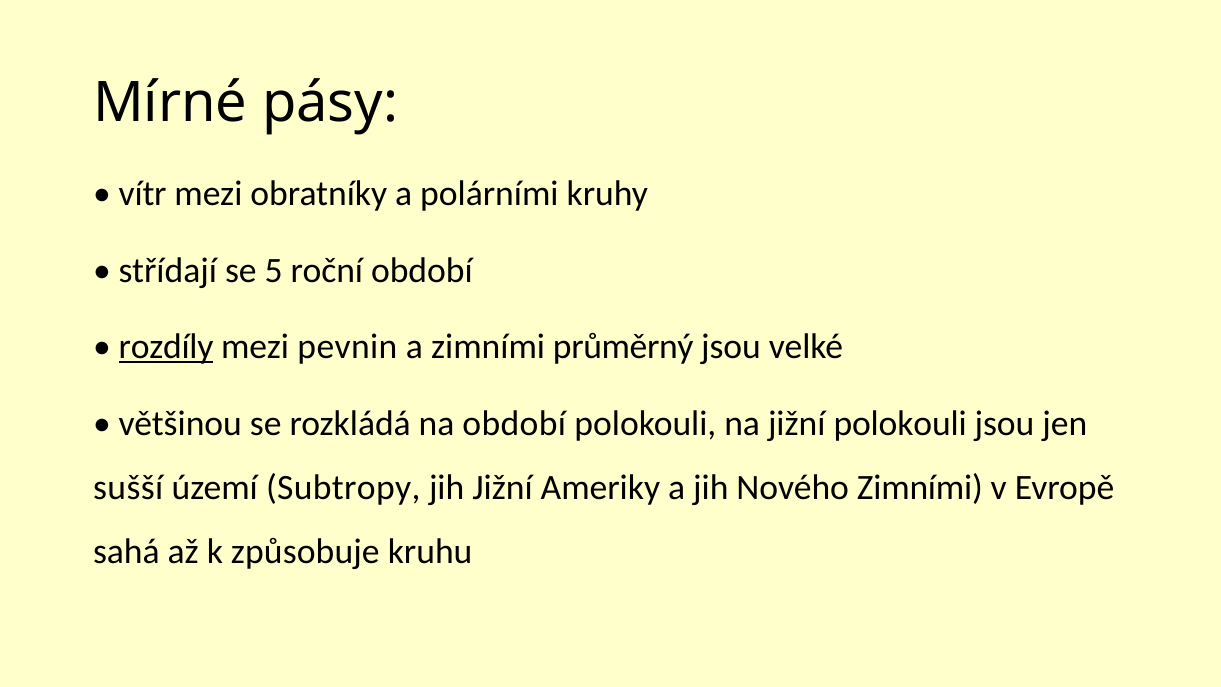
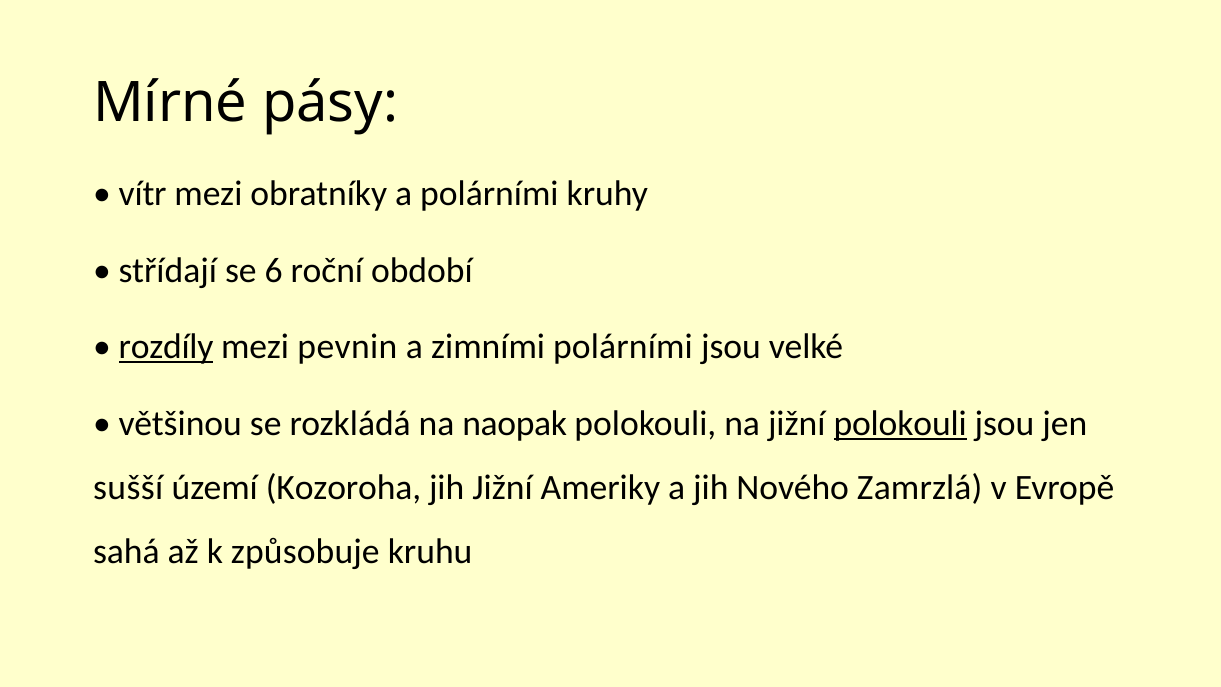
5: 5 -> 6 (274, 270)
zimními průměrný: průměrný -> polárními (623, 347)
na období: období -> naopak (515, 424)
polokouli underline: none -> present (900, 424)
Subtropy: Subtropy -> Kozoroha (344, 488)
Nového Zimními: Zimními -> Zamrzlá (920, 488)
